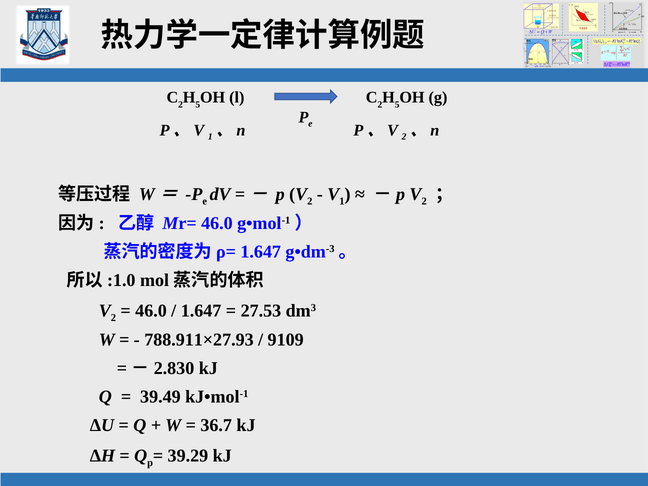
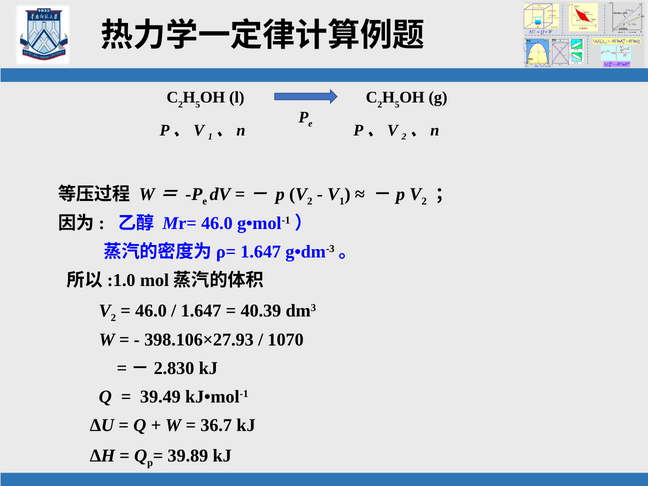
27.53: 27.53 -> 40.39 (261, 311)
788.911×27.93: 788.911×27.93 -> 398.106×27.93 (199, 340)
9109: 9109 -> 1070 (286, 340)
39.29: 39.29 -> 39.89 (188, 456)
